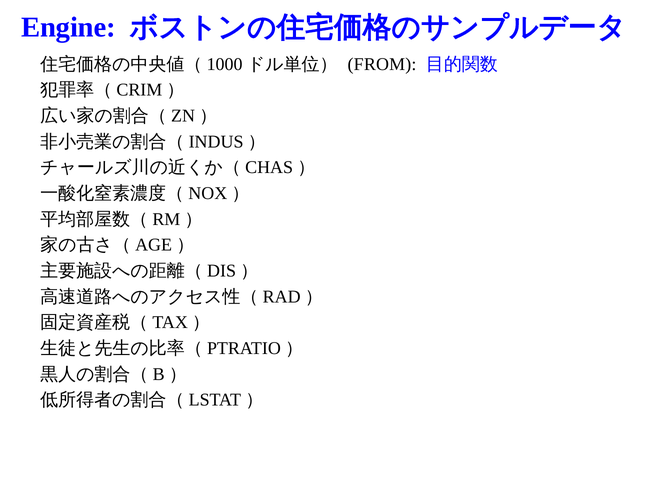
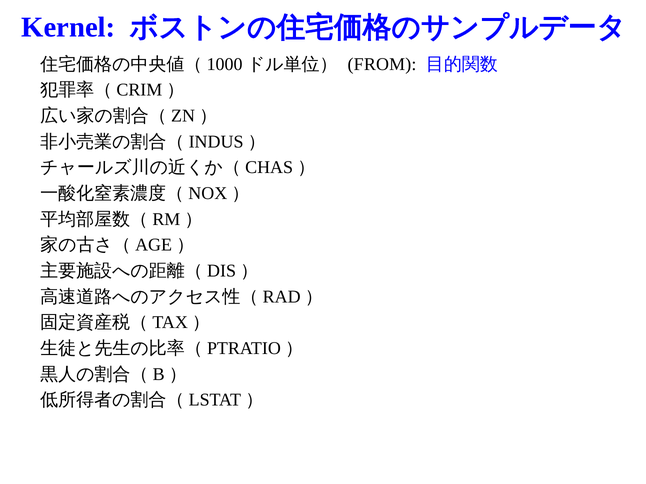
Engine: Engine -> Kernel (68, 27)
